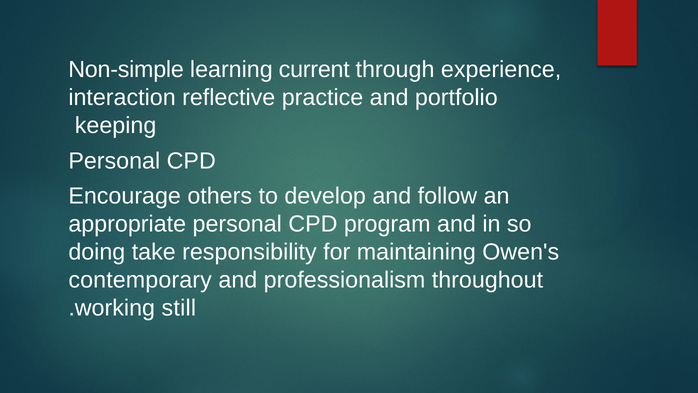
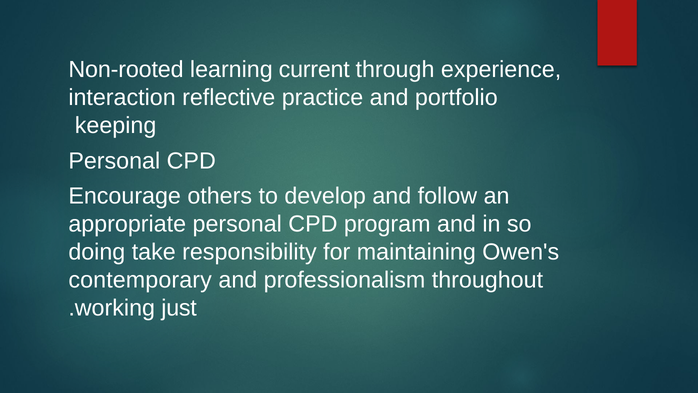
Non-simple: Non-simple -> Non-rooted (126, 70)
still: still -> just (179, 308)
